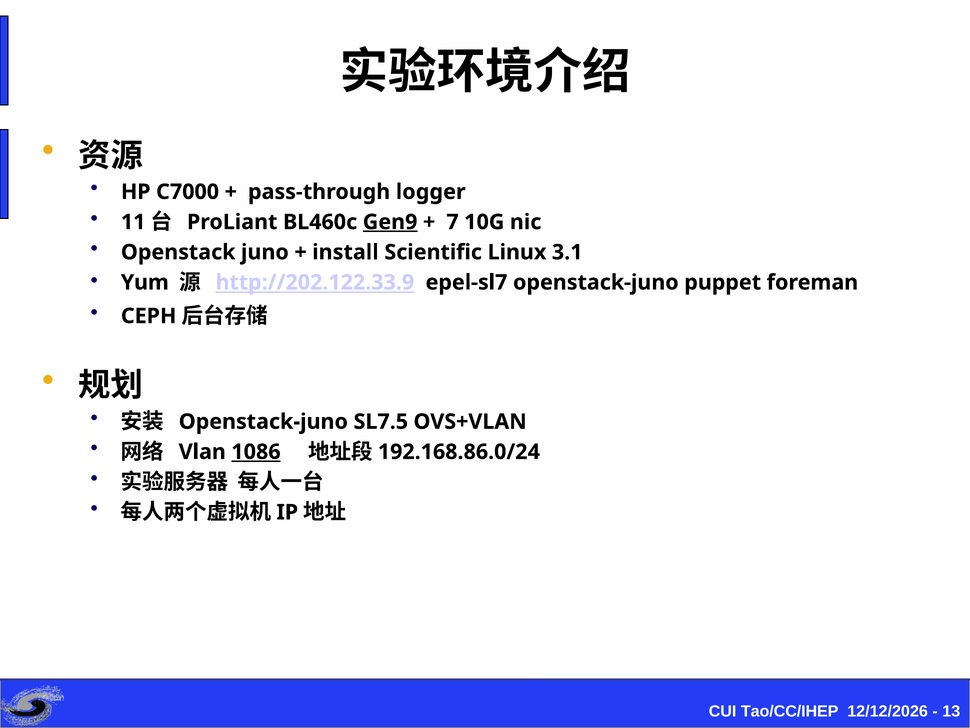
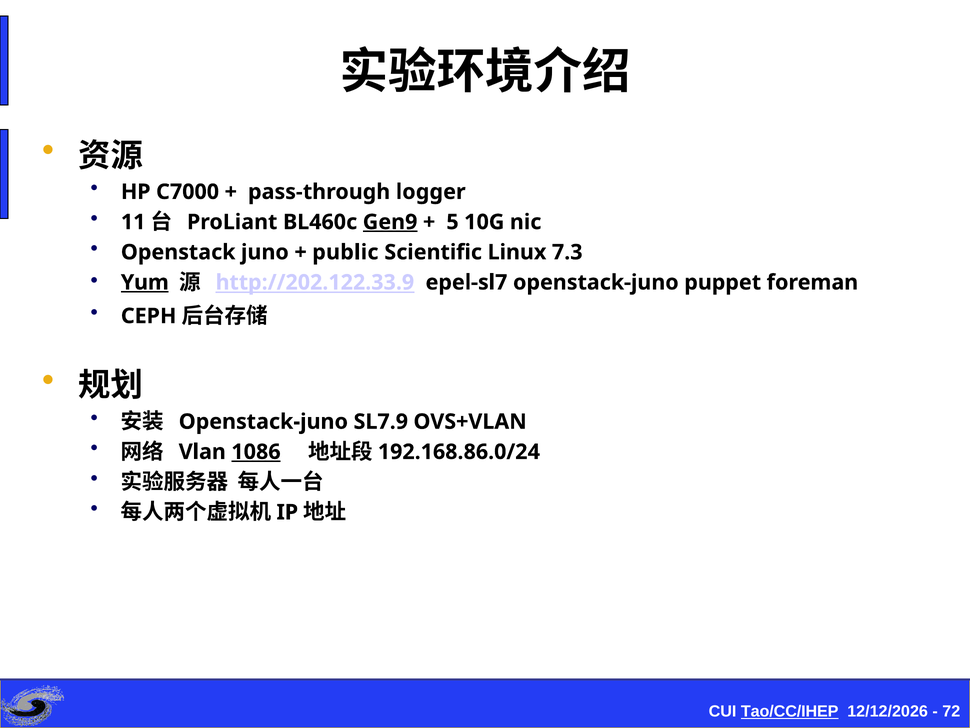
7: 7 -> 5 (452, 222)
install: install -> public (345, 252)
3.1: 3.1 -> 7.3 (567, 252)
Yum underline: none -> present (145, 282)
SL7.5: SL7.5 -> SL7.9 (381, 421)
Tao/CC/IHEP underline: none -> present (790, 711)
13: 13 -> 72 (951, 711)
